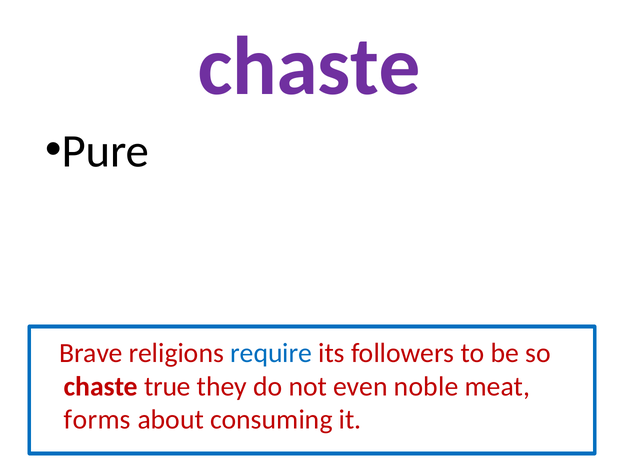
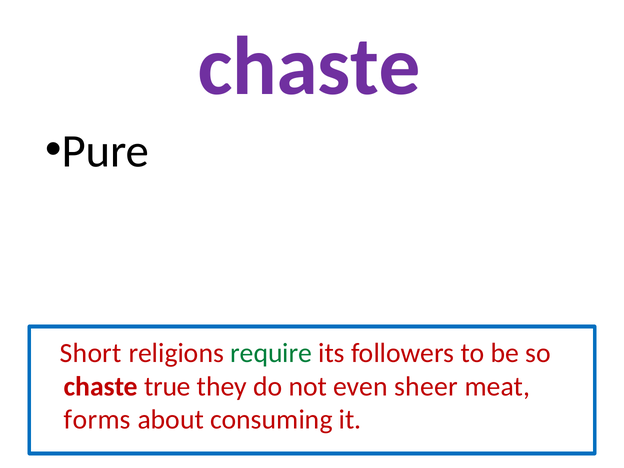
Brave: Brave -> Short (91, 353)
require colour: blue -> green (271, 353)
noble: noble -> sheer (426, 386)
